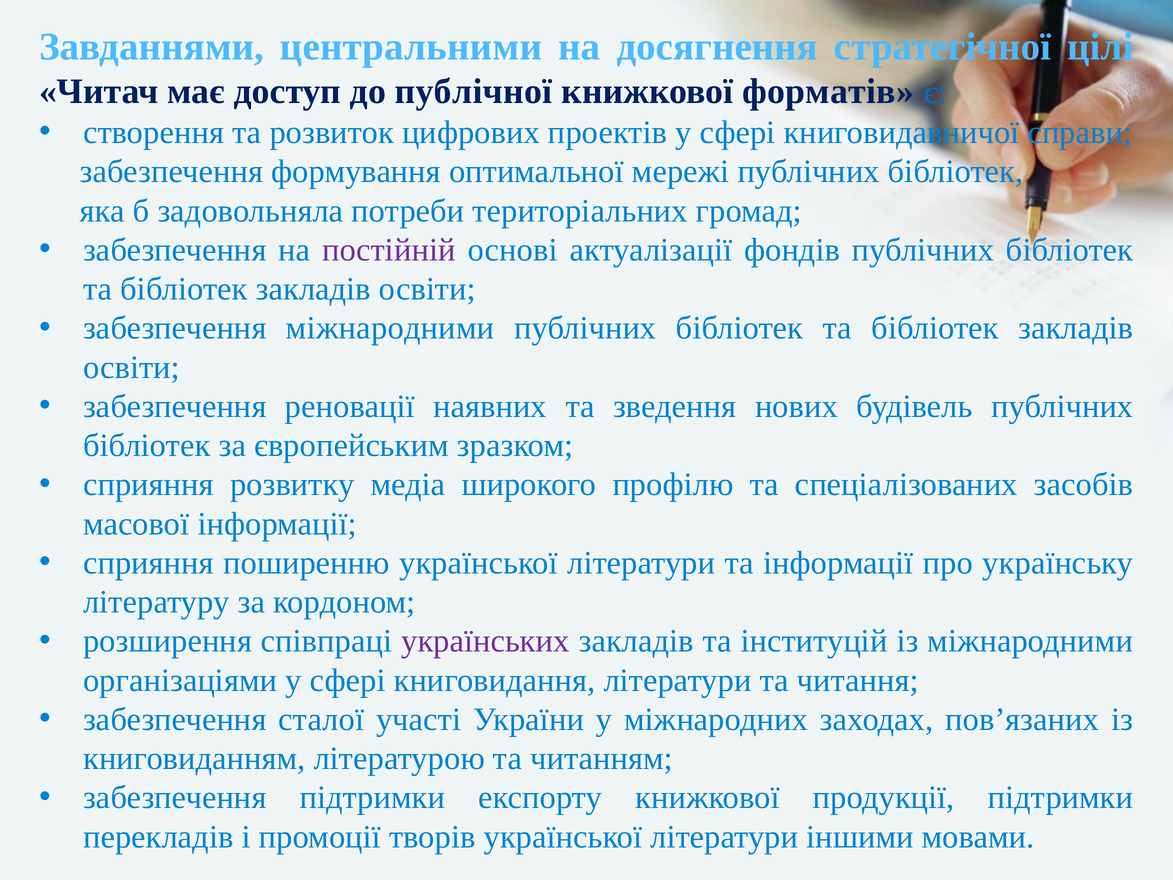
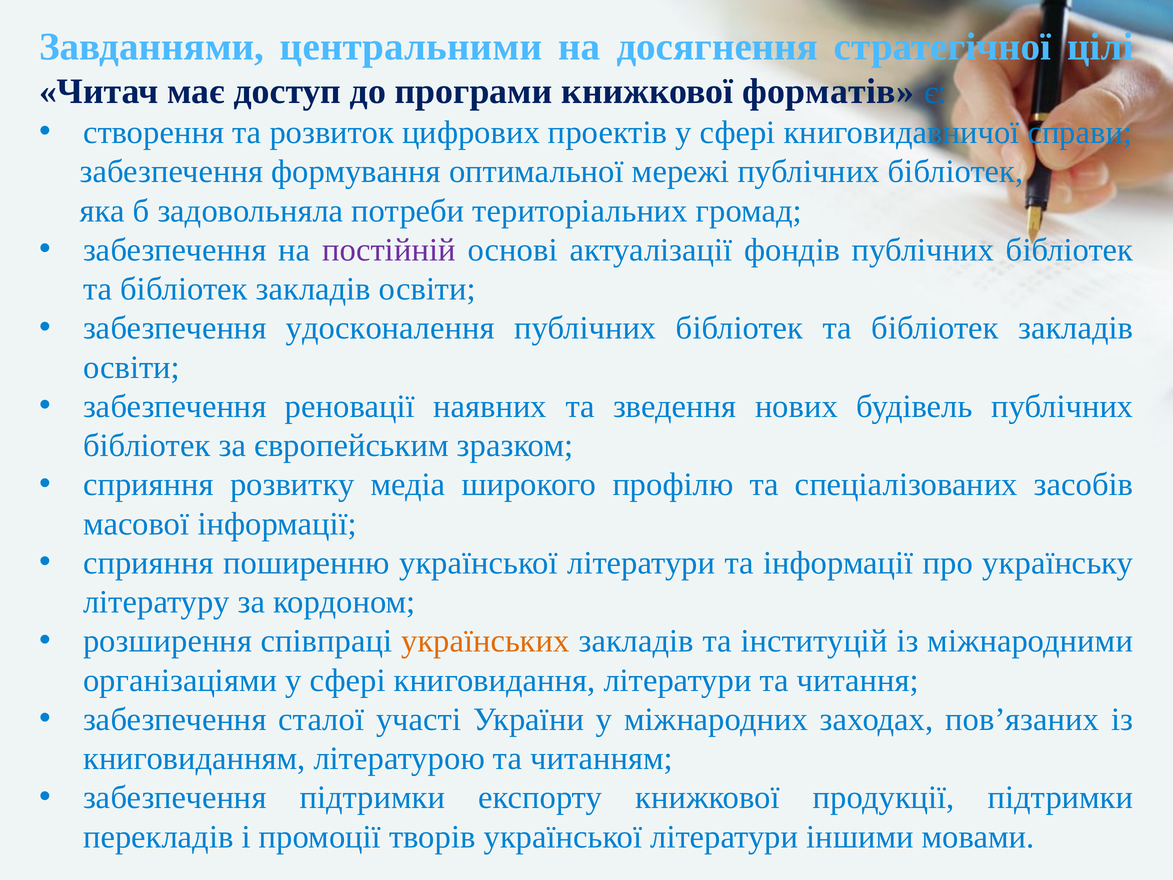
публічної: публічної -> програми (474, 92)
забезпечення міжнародними: міжнародними -> удосконалення (390, 328)
українських colour: purple -> orange (485, 641)
